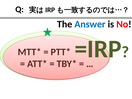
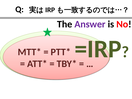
Answer colour: blue -> purple (90, 24)
